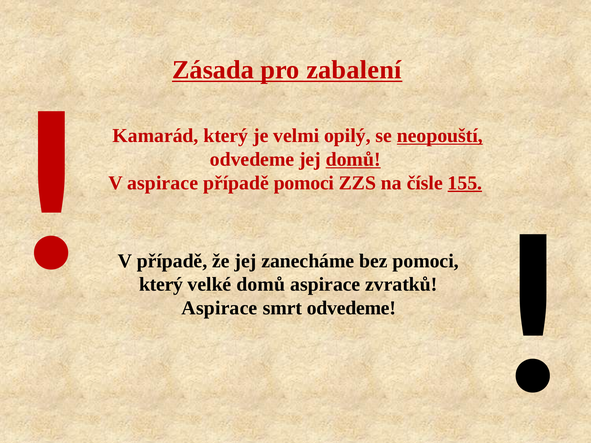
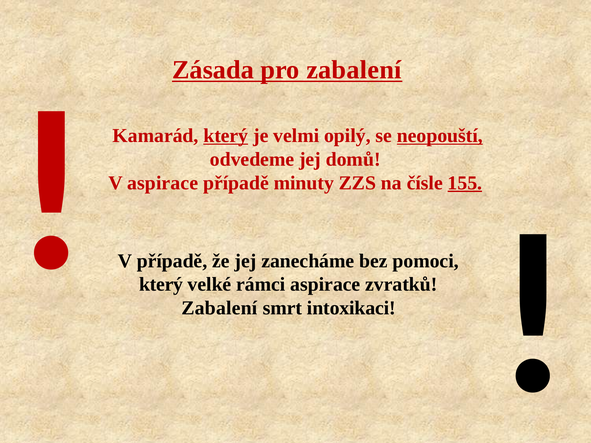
který underline: none -> present (226, 136)
domů underline: present -> none (353, 159)
případě pomoci: pomoci -> minuty (304, 183)
velké domů: domů -> rámci (261, 285)
Aspirace: Aspirace -> Zabalení (219, 308)
smrt odvedeme: odvedeme -> intoxikaci (351, 308)
